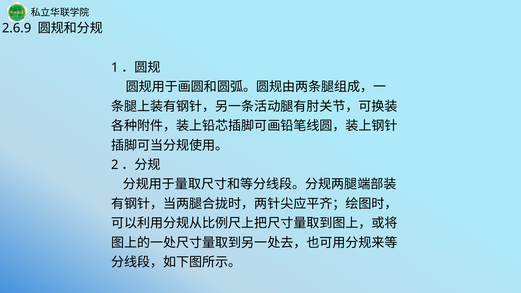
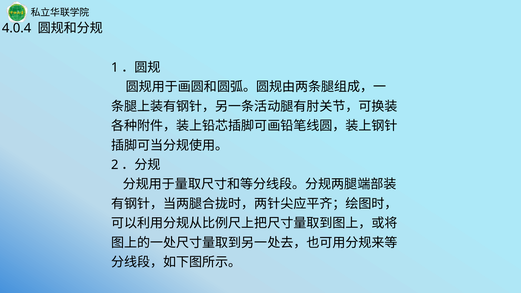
2.6.9: 2.6.9 -> 4.0.4 (17, 28)
